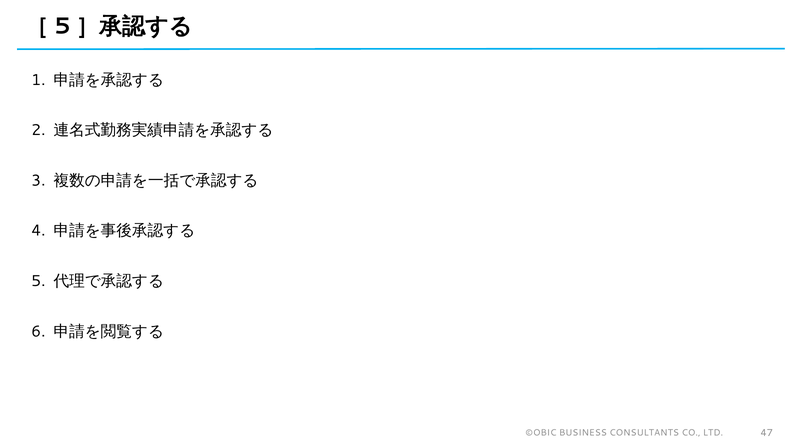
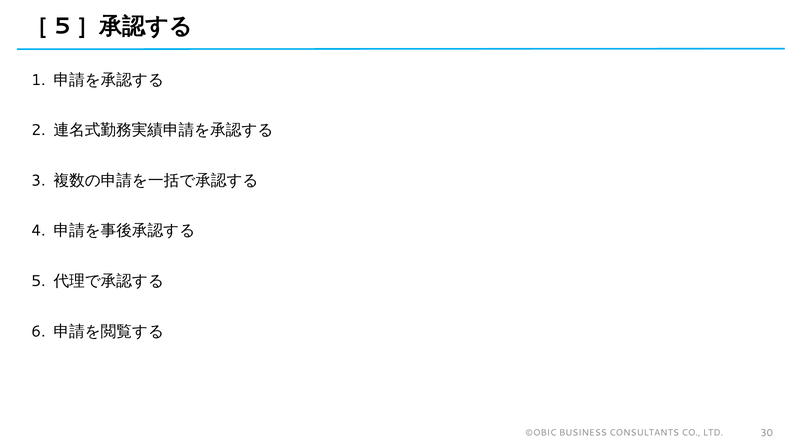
47: 47 -> 30 (767, 433)
